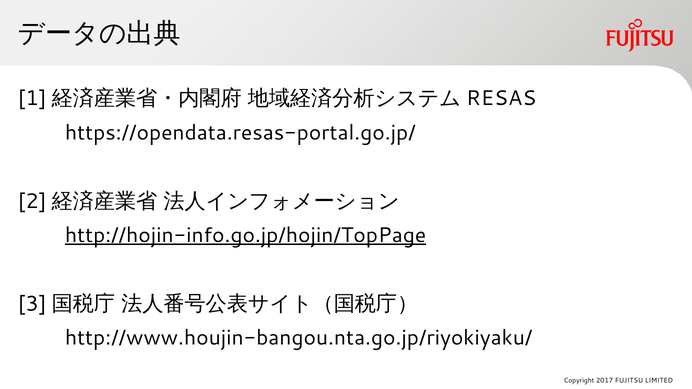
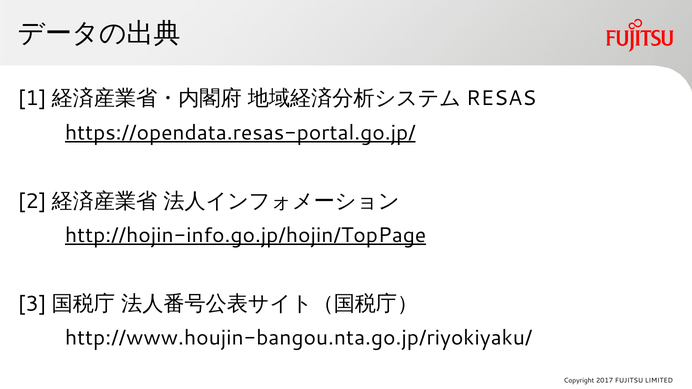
https://opendata.resas-portal.go.jp/ underline: none -> present (240, 133)
